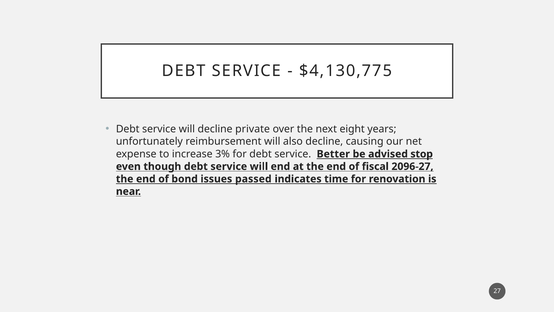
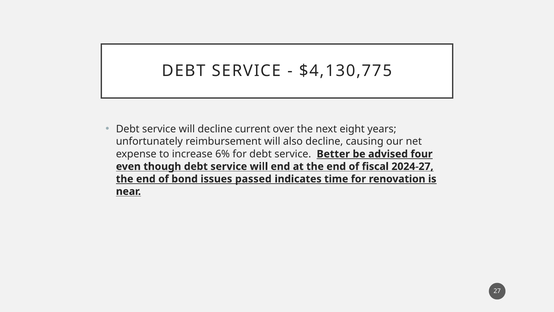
private: private -> current (253, 129)
3%: 3% -> 6% (223, 154)
stop: stop -> four (422, 154)
2096-27: 2096-27 -> 2024-27 (412, 166)
